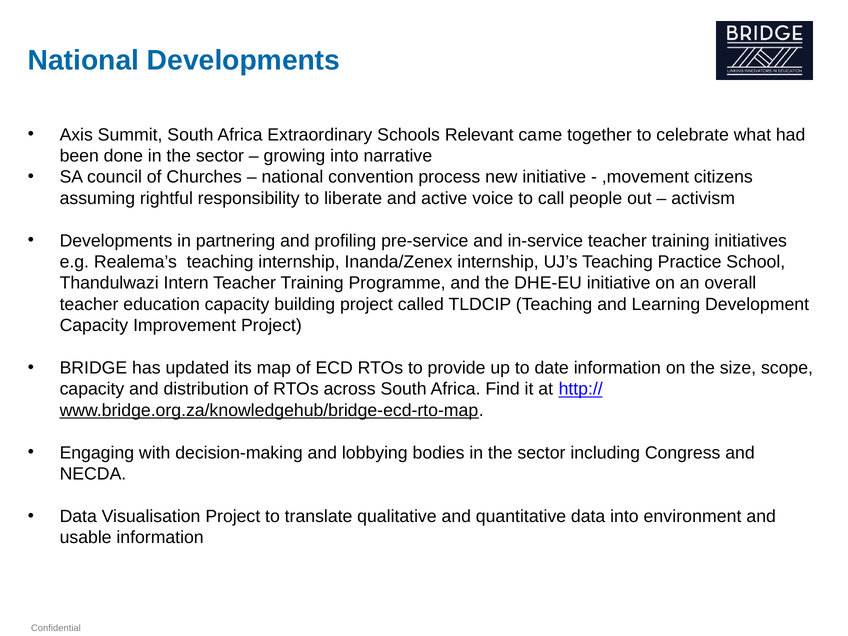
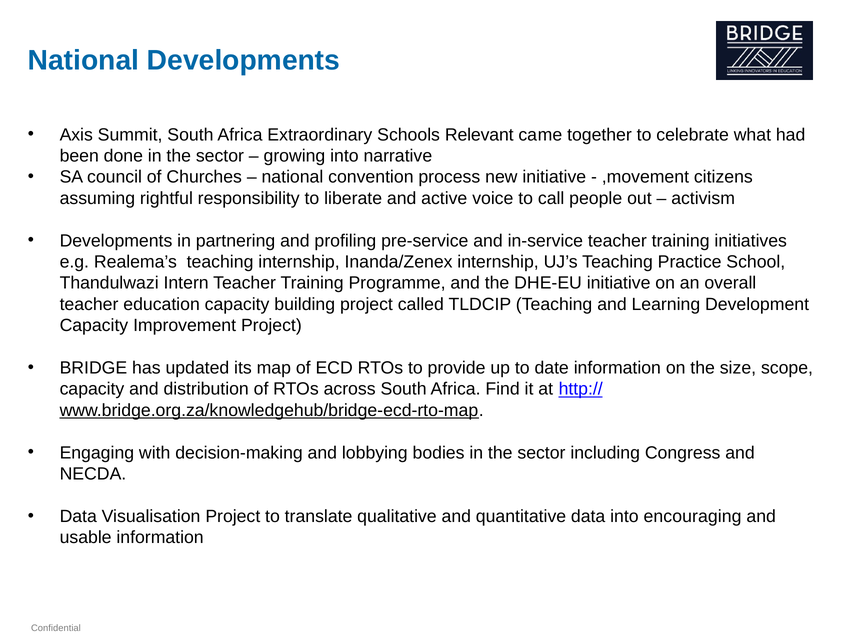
environment: environment -> encouraging (693, 516)
